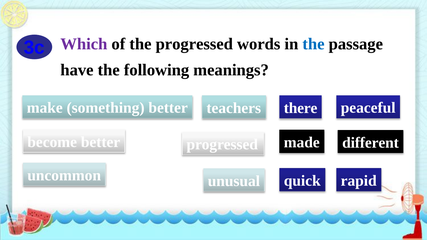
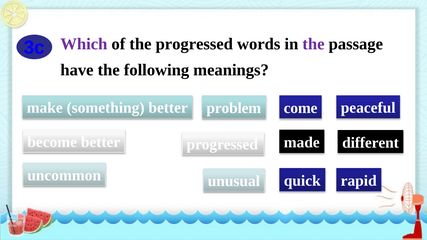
the colour: blue -> purple (313, 44)
there: there -> come (301, 108)
teachers: teachers -> problem (234, 108)
